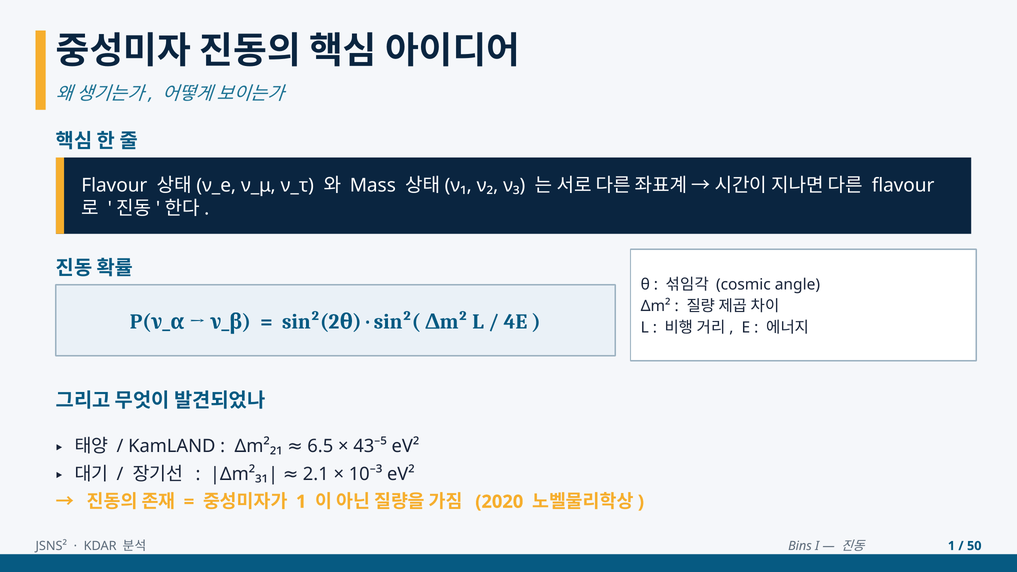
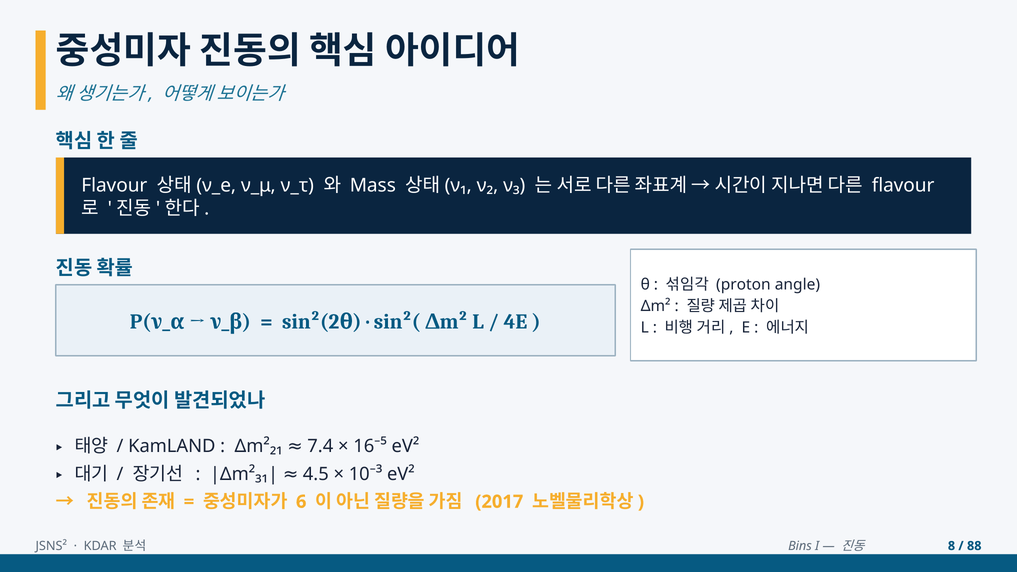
cosmic: cosmic -> proton (743, 285)
6.5: 6.5 -> 7.4 (320, 446)
43⁻⁵: 43⁻⁵ -> 16⁻⁵ (370, 446)
2.1: 2.1 -> 4.5 (316, 474)
1: 1 -> 6 (301, 502)
2020: 2020 -> 2017 (499, 502)
1: 1 -> 8 (951, 546)
50: 50 -> 88 (974, 546)
